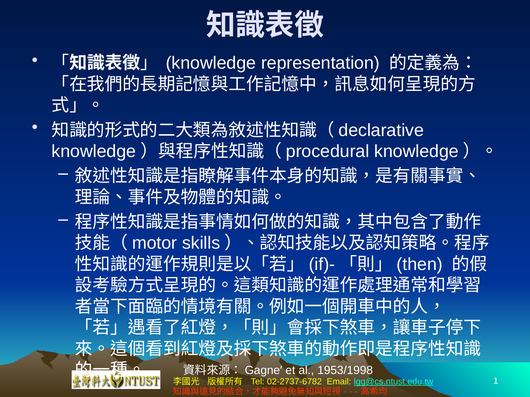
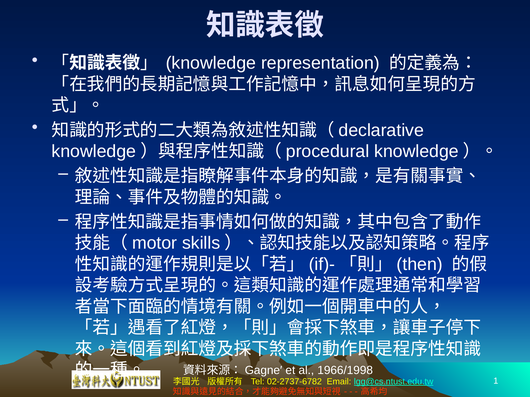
1953/1998: 1953/1998 -> 1966/1998 (345, 371)
